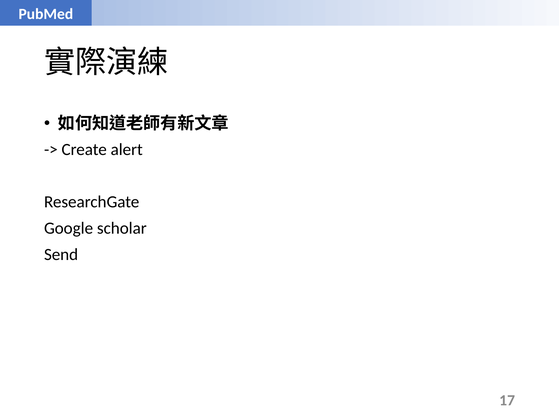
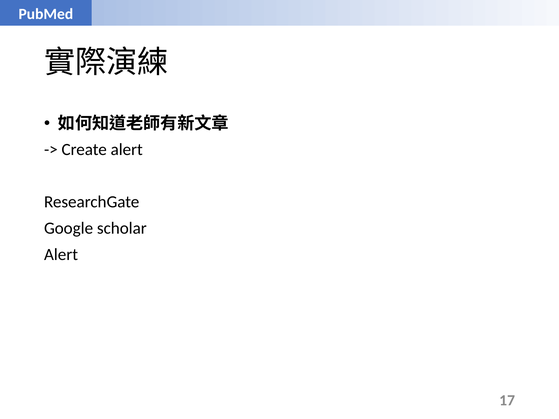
Send: Send -> Alert (61, 255)
